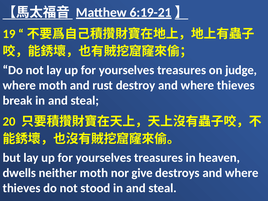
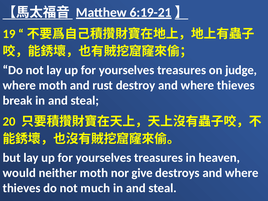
dwells: dwells -> would (19, 173)
stood: stood -> much (95, 188)
